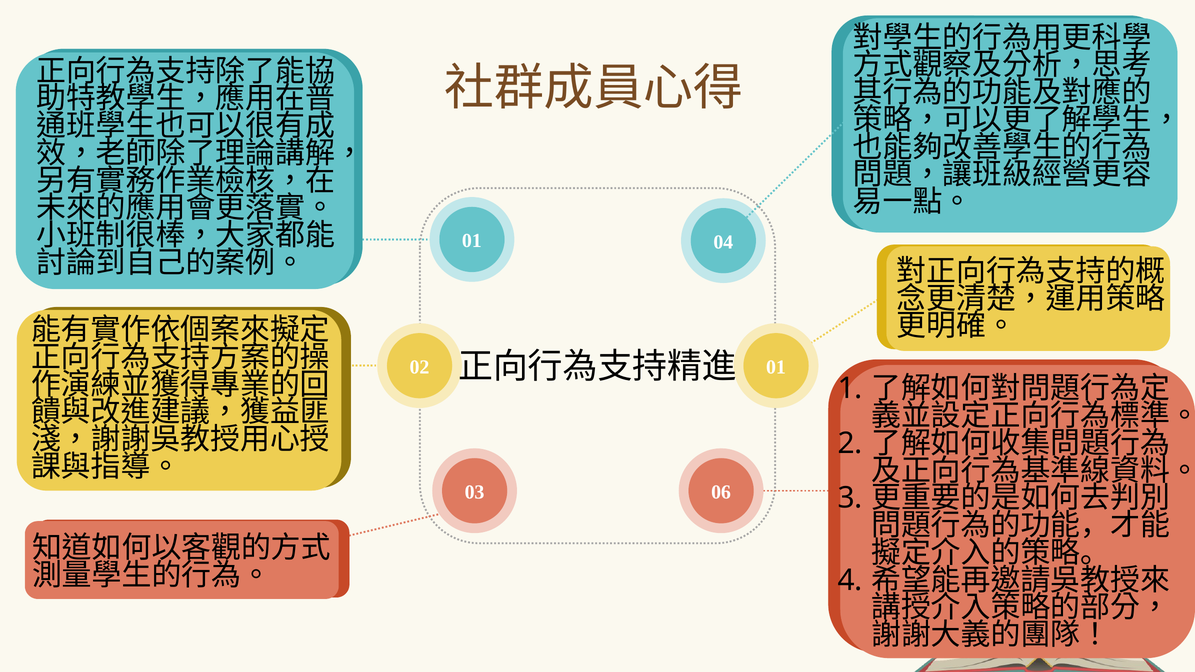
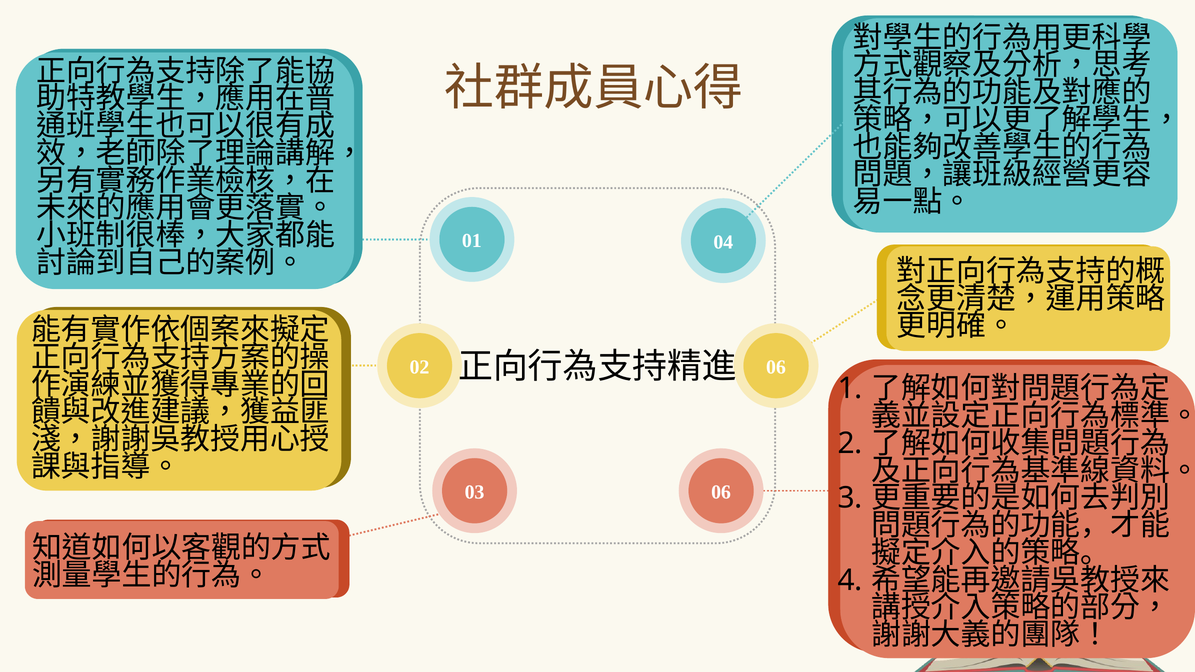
02 01: 01 -> 06 (776, 367)
